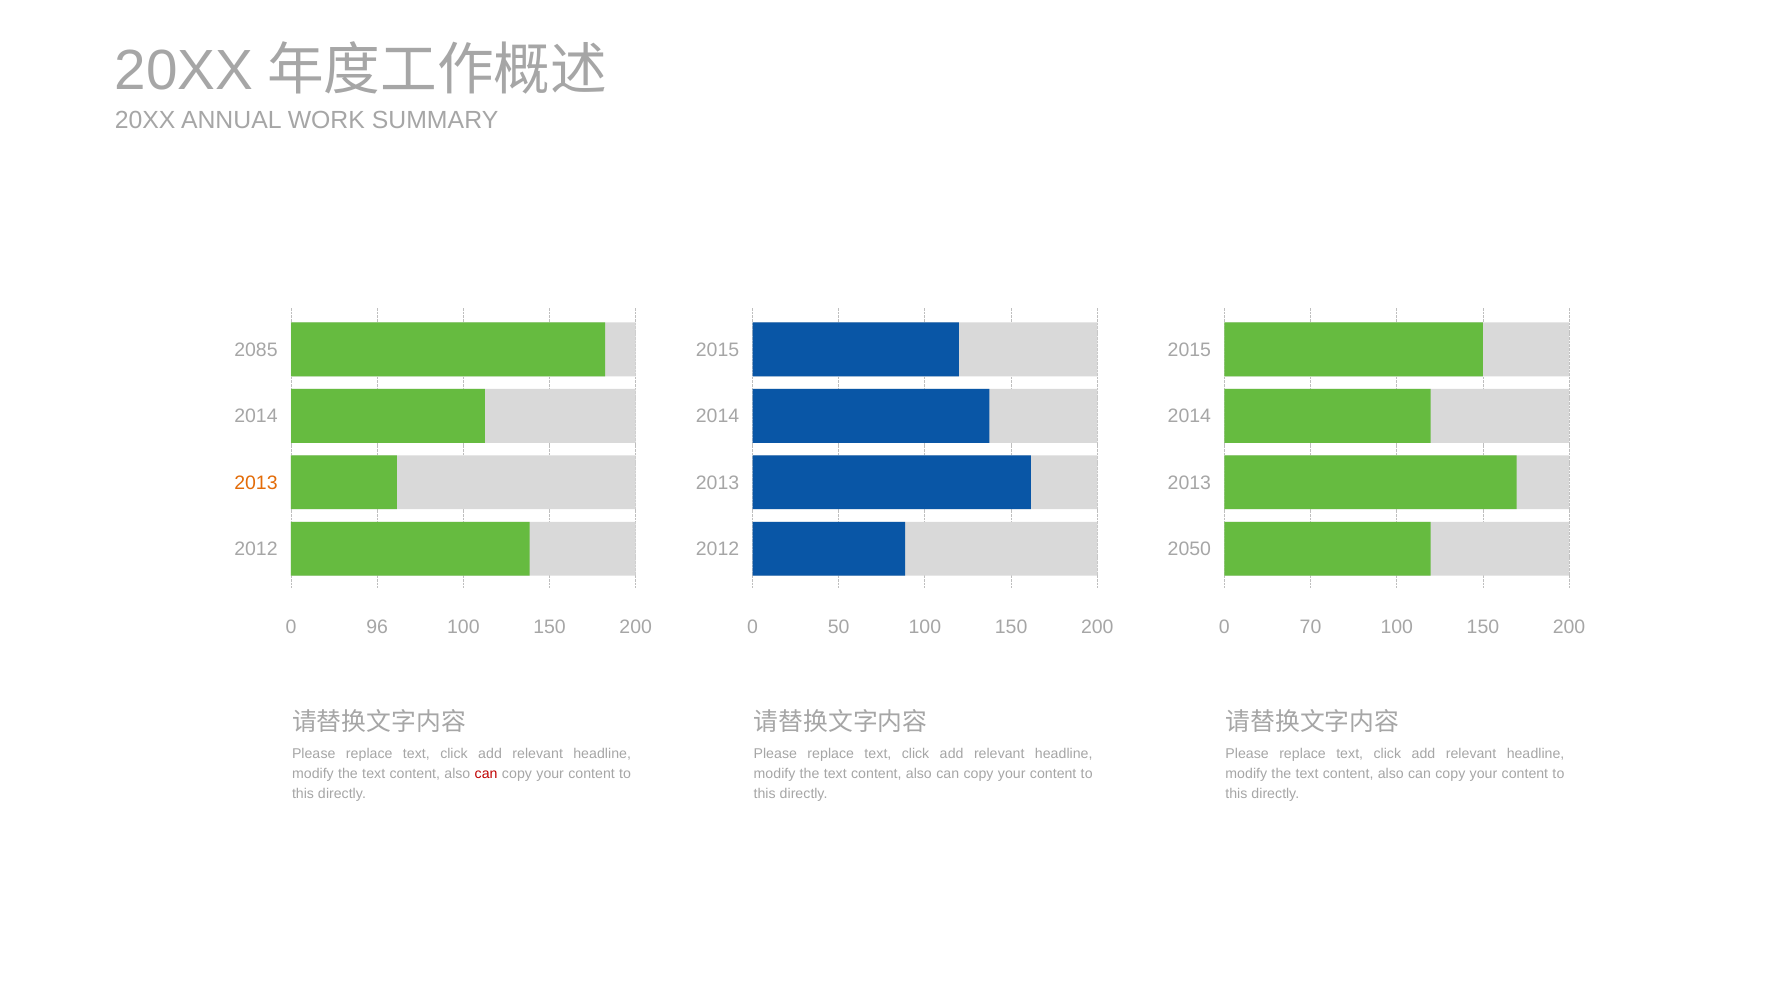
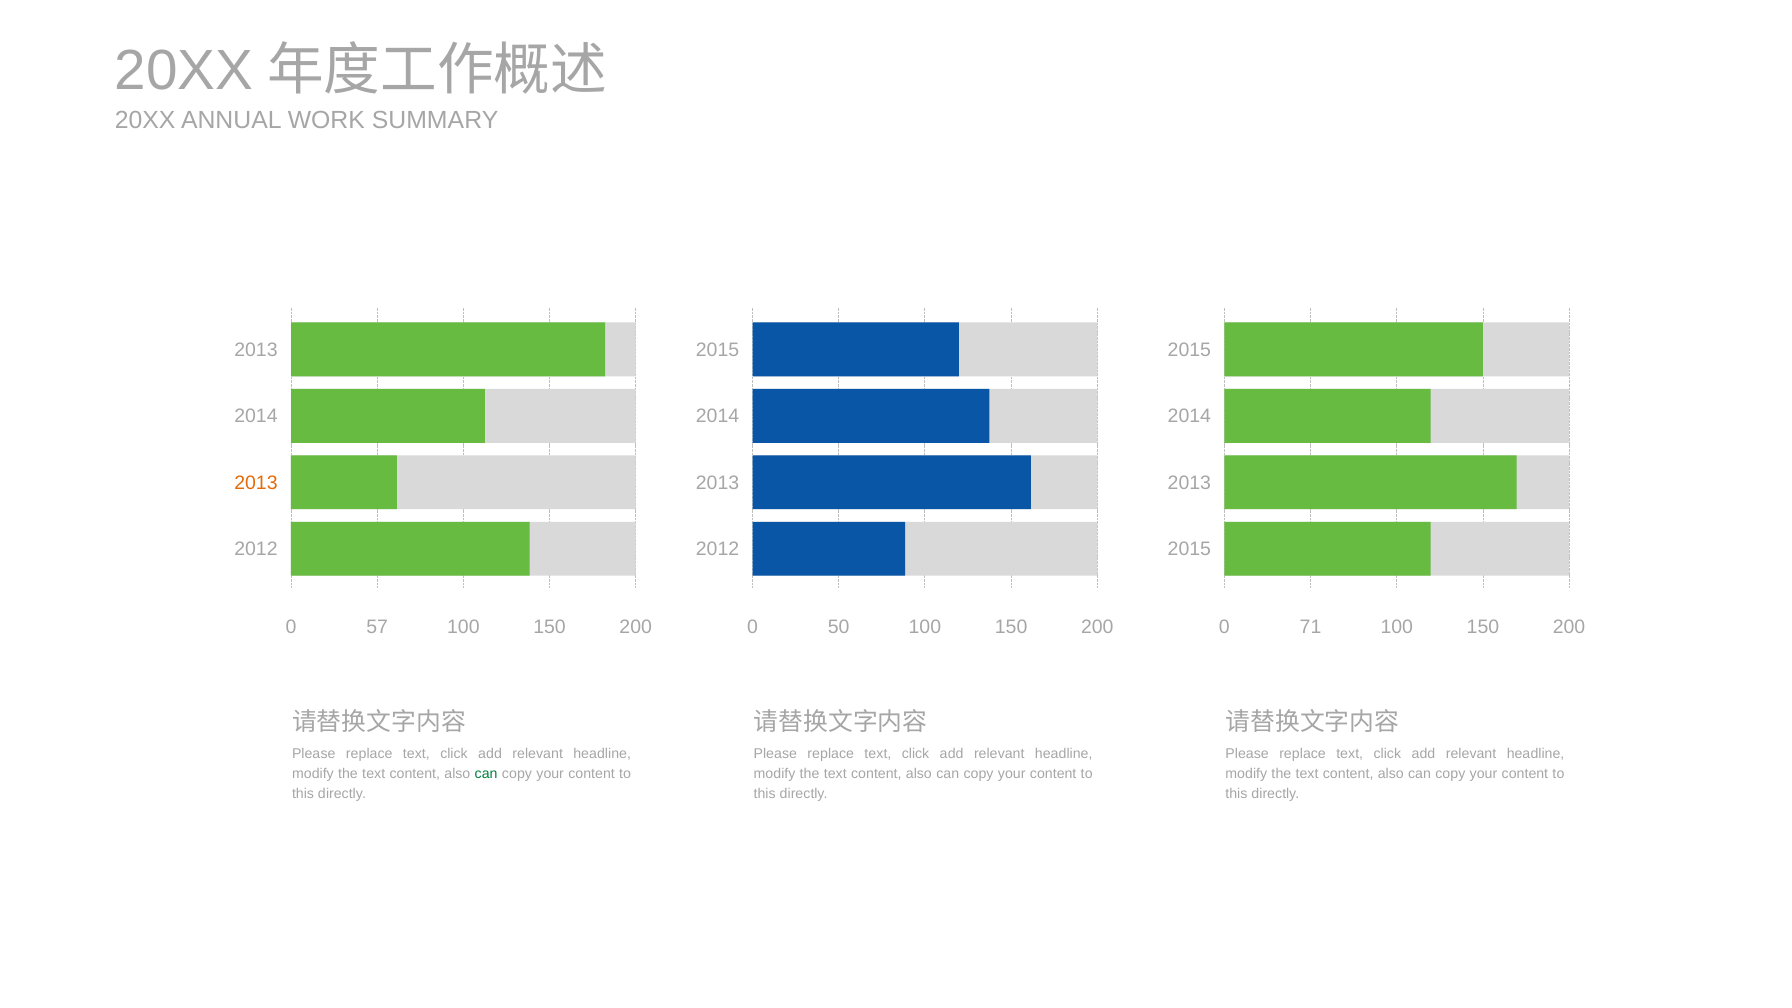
2085: 2085 -> 2013 (256, 350)
2050: 2050 -> 2015 (1189, 549)
96: 96 -> 57 (377, 627)
70: 70 -> 71 (1311, 627)
can colour: red -> green (486, 774)
